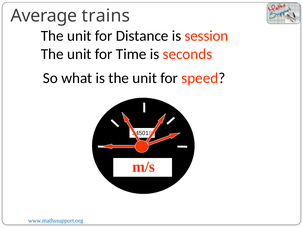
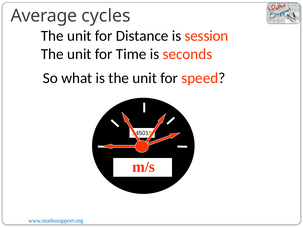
trains: trains -> cycles (106, 16)
